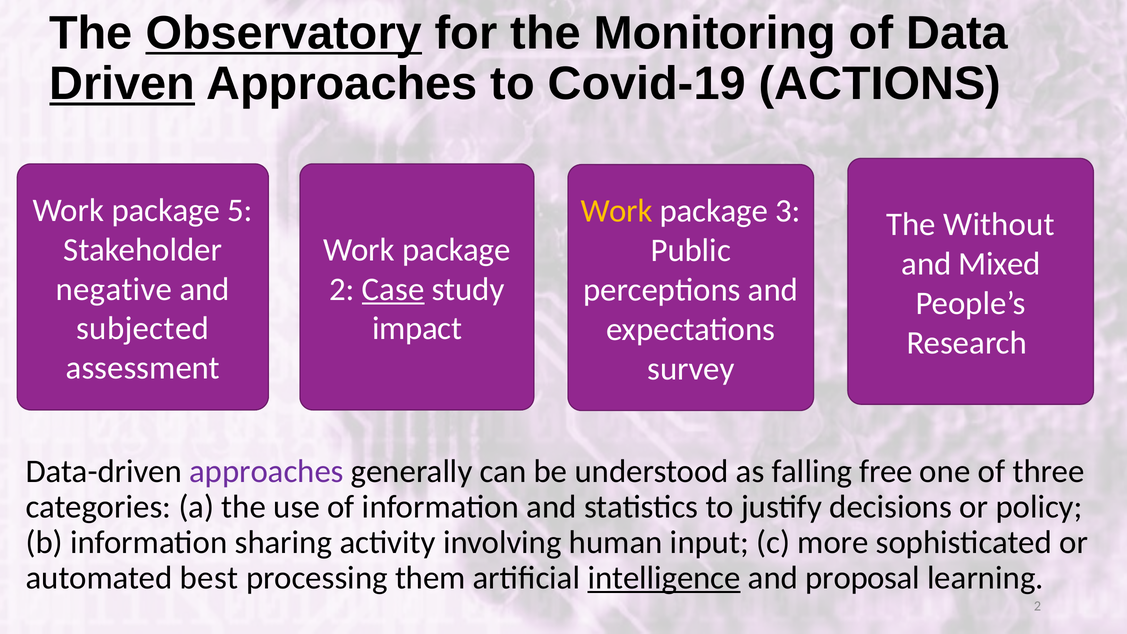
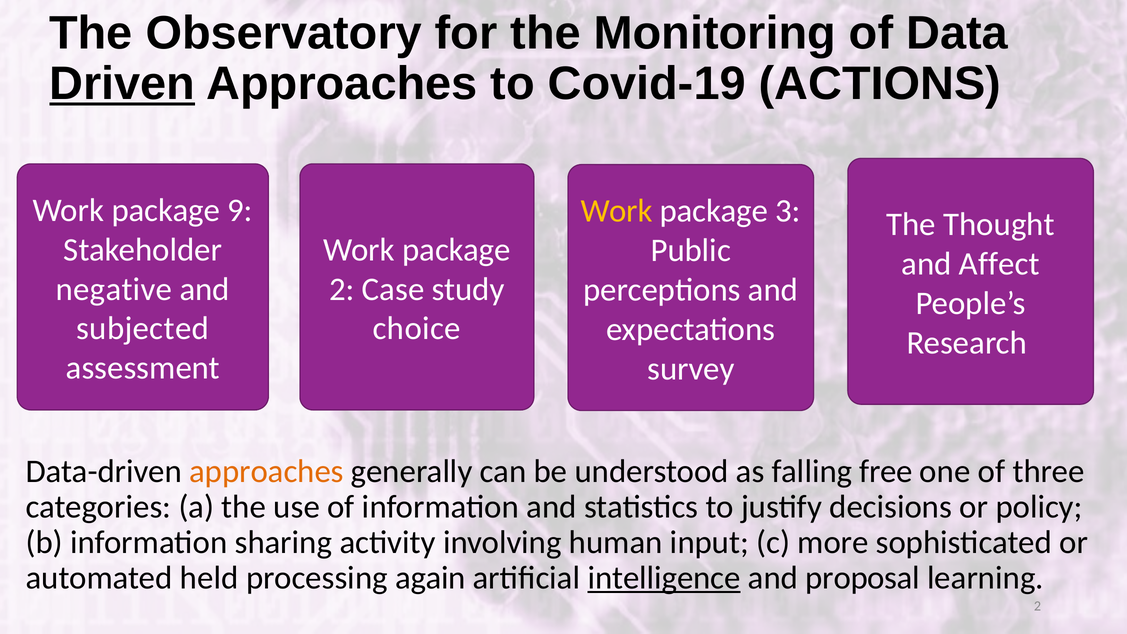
Observatory underline: present -> none (284, 33)
5: 5 -> 9 (240, 210)
Without: Without -> Thought (999, 224)
Mixed: Mixed -> Affect (999, 264)
Case underline: present -> none (393, 289)
impact: impact -> choice (417, 329)
approaches colour: purple -> orange (266, 471)
best: best -> held (209, 578)
them: them -> again (430, 578)
